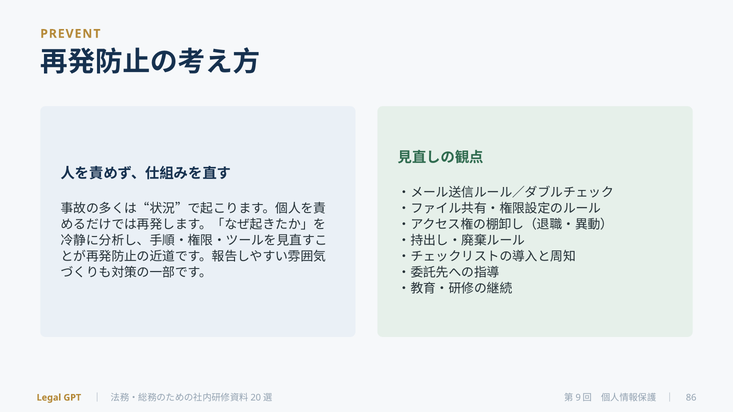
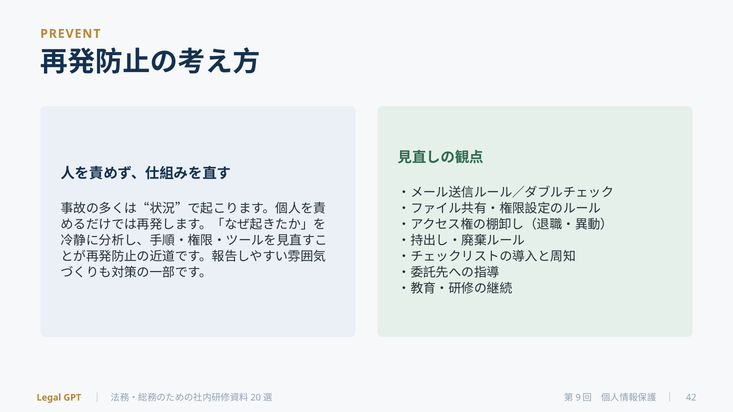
86: 86 -> 42 (691, 398)
